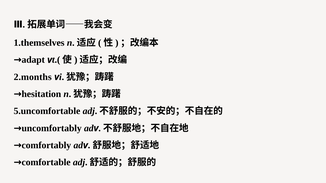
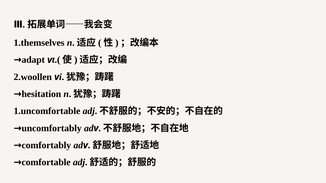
2.months: 2.months -> 2.woollen (33, 77)
5.uncomfortable: 5.uncomfortable -> 1.uncomfortable (47, 111)
